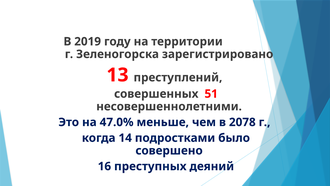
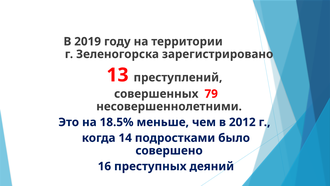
51: 51 -> 79 (211, 94)
47.0%: 47.0% -> 18.5% (117, 122)
2078: 2078 -> 2012 (242, 122)
